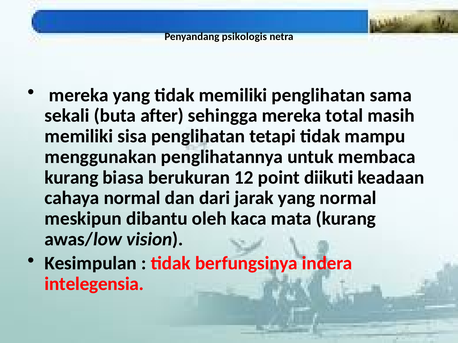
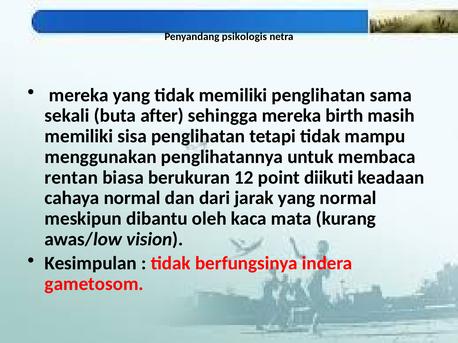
total: total -> birth (344, 116)
kurang: kurang -> rentan (71, 178)
intelegensia: intelegensia -> gametosom (94, 284)
